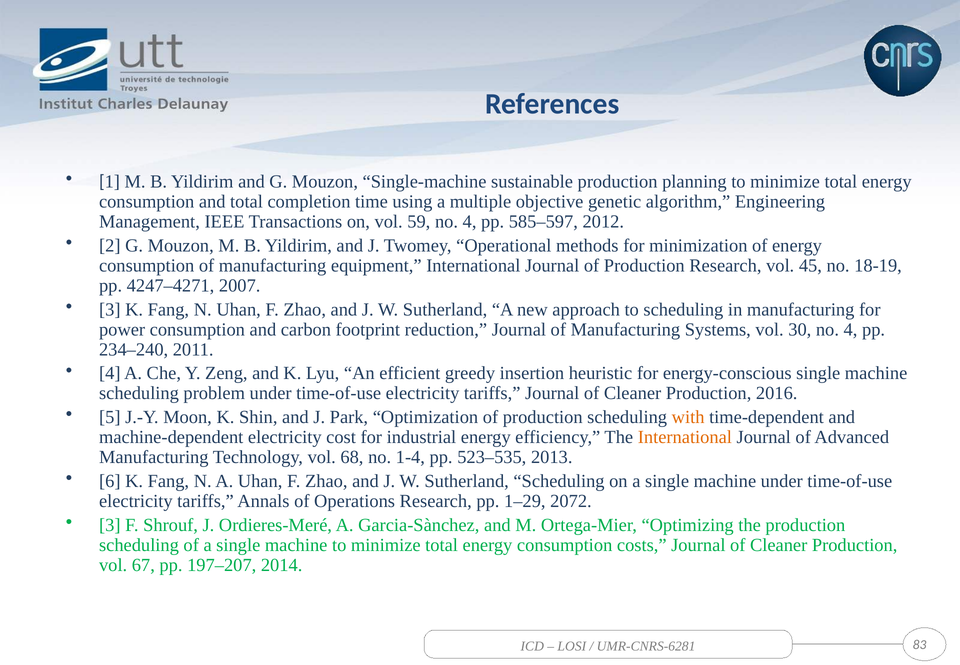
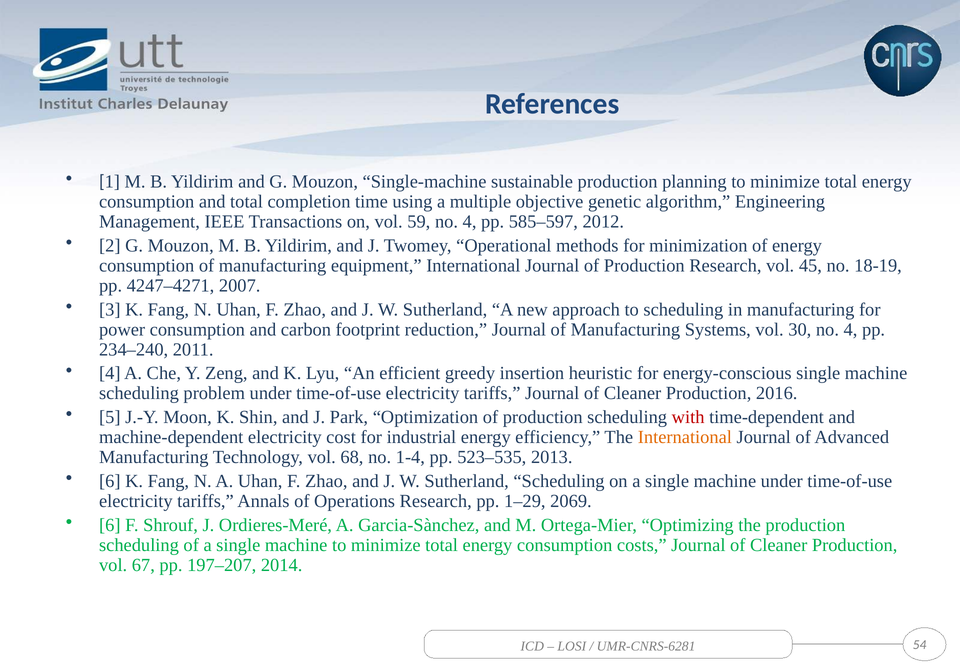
with colour: orange -> red (688, 417)
2072: 2072 -> 2069 (571, 501)
3: 3 -> 6 (110, 525)
83: 83 -> 54 (920, 645)
